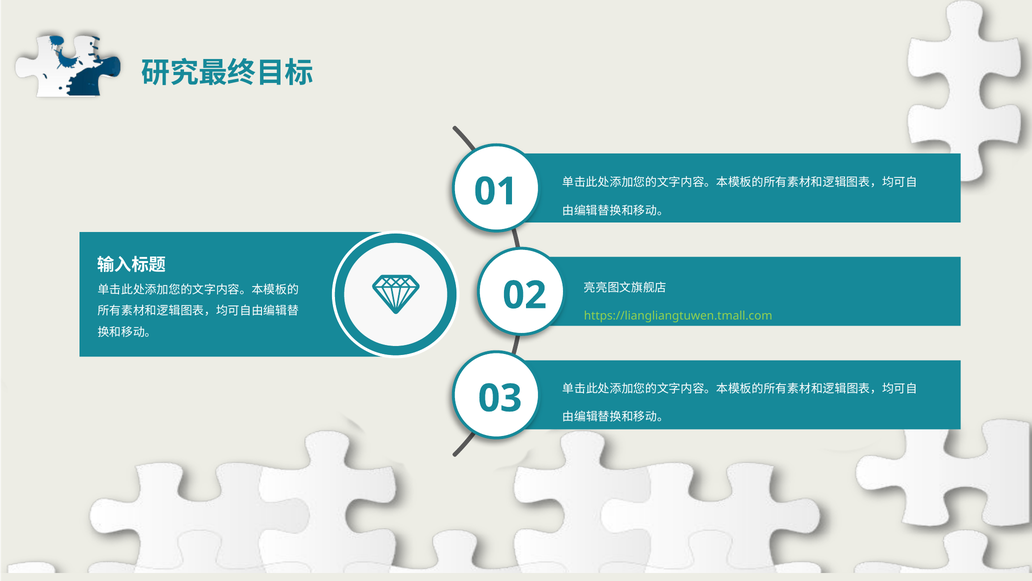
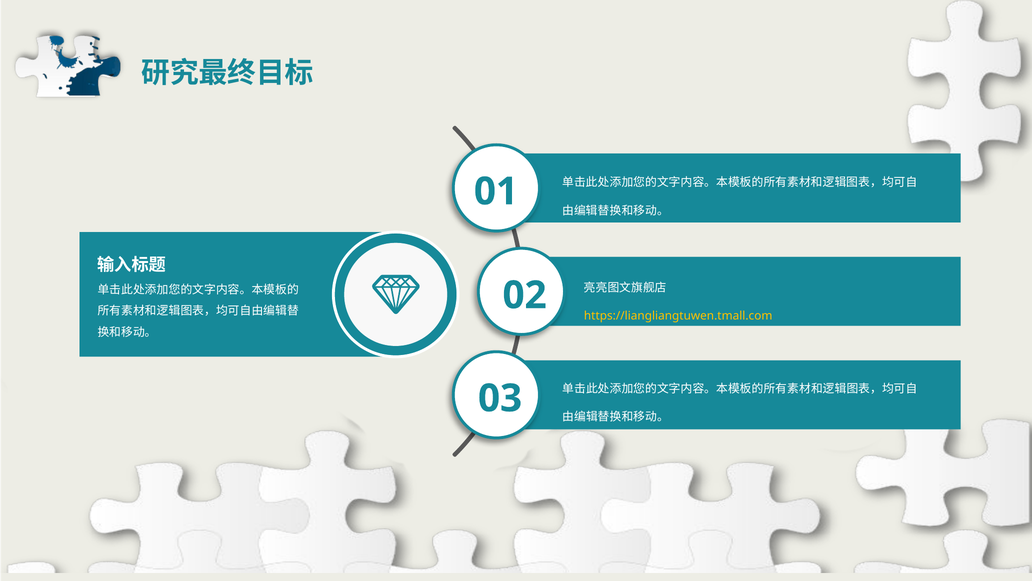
https://liangliangtuwen.tmall.com colour: light green -> yellow (678, 316)
